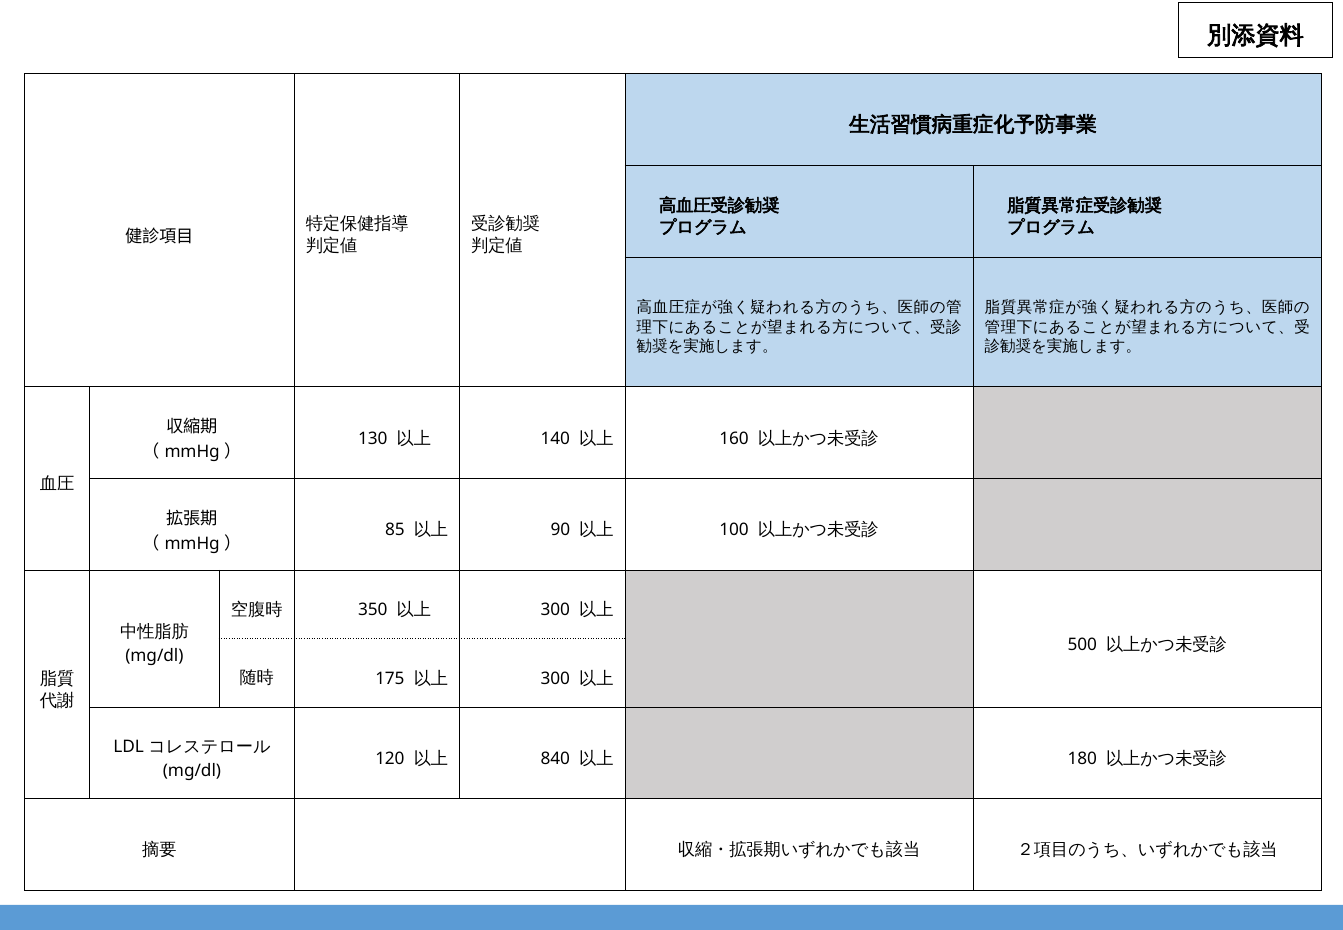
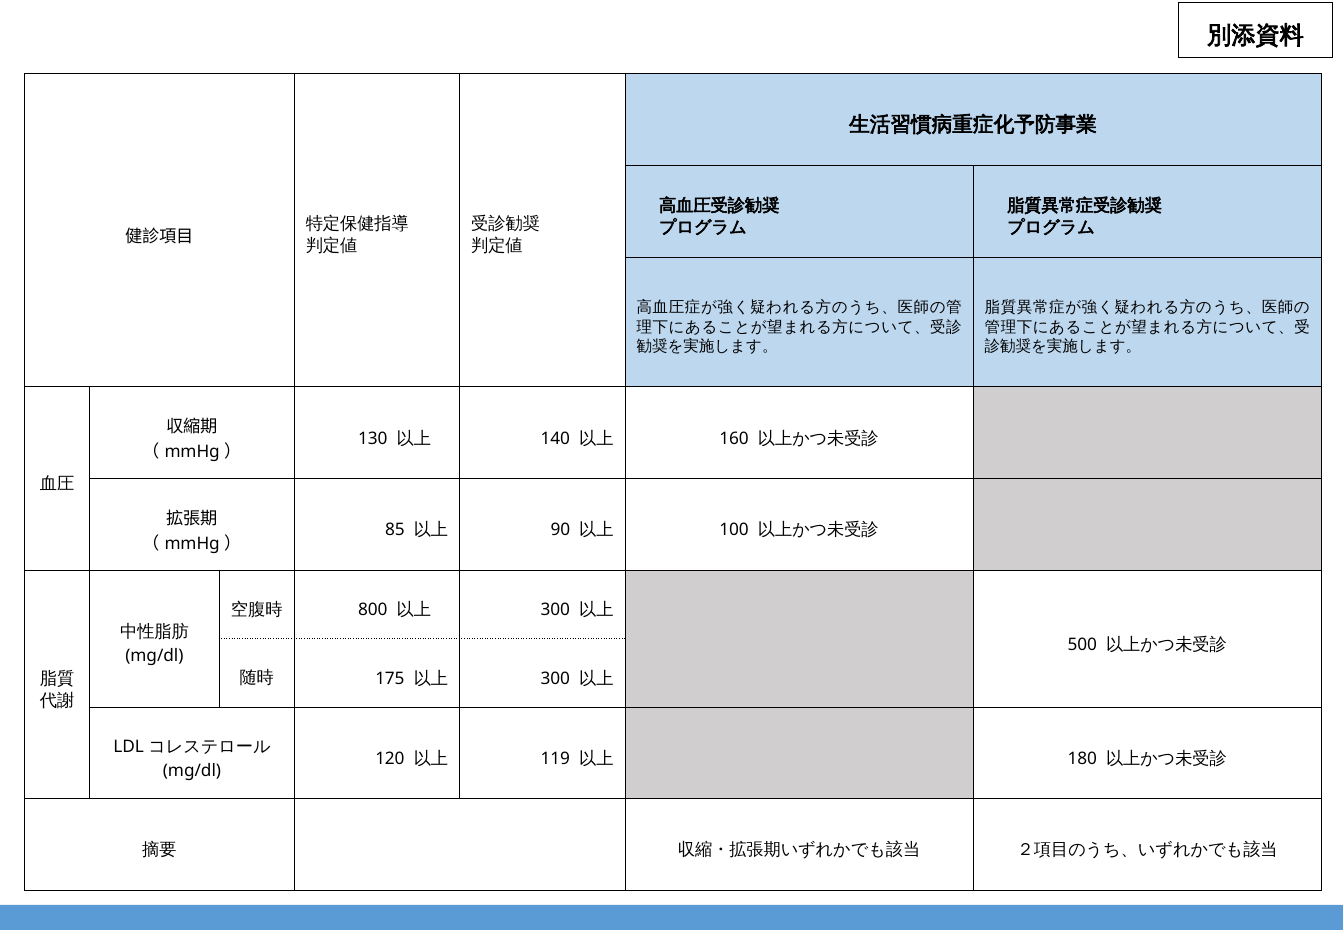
350: 350 -> 800 (373, 610)
840: 840 -> 119 (555, 759)
